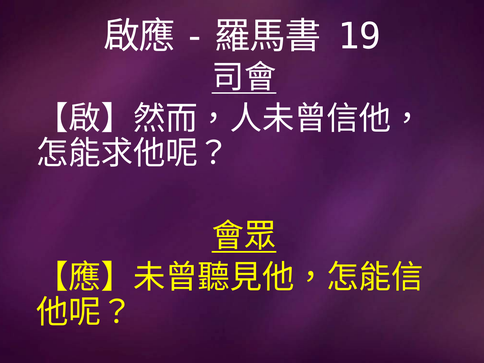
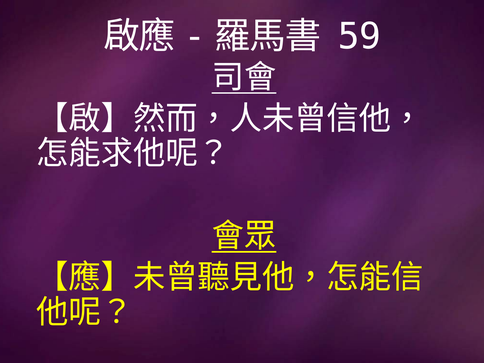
19: 19 -> 59 (359, 36)
